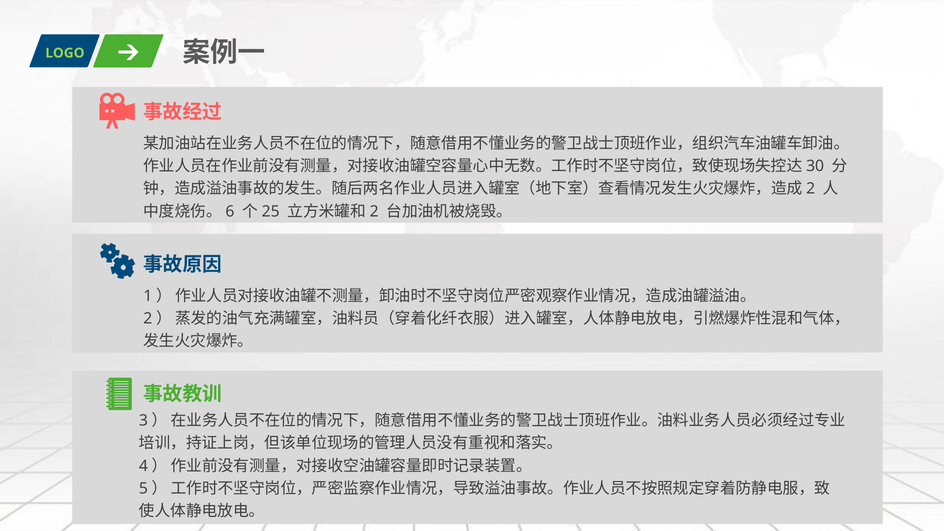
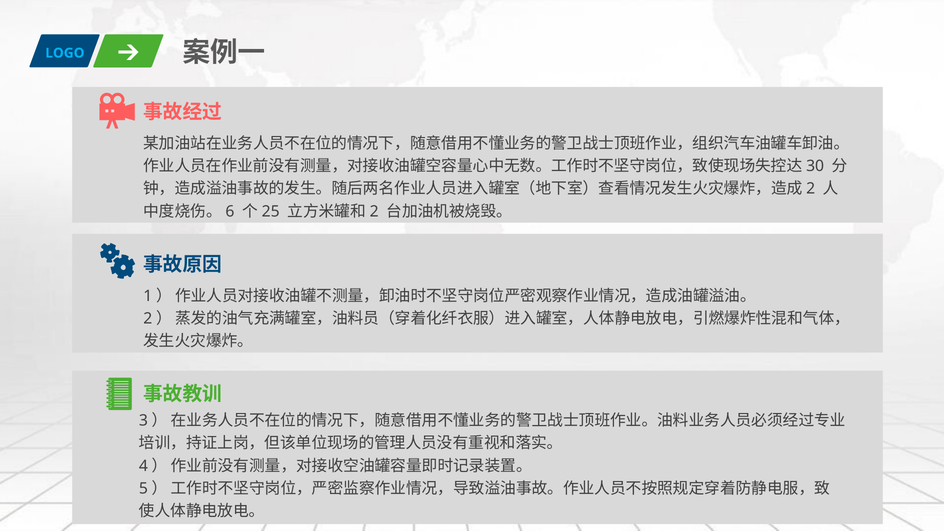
LOGO colour: light green -> light blue (65, 53)
